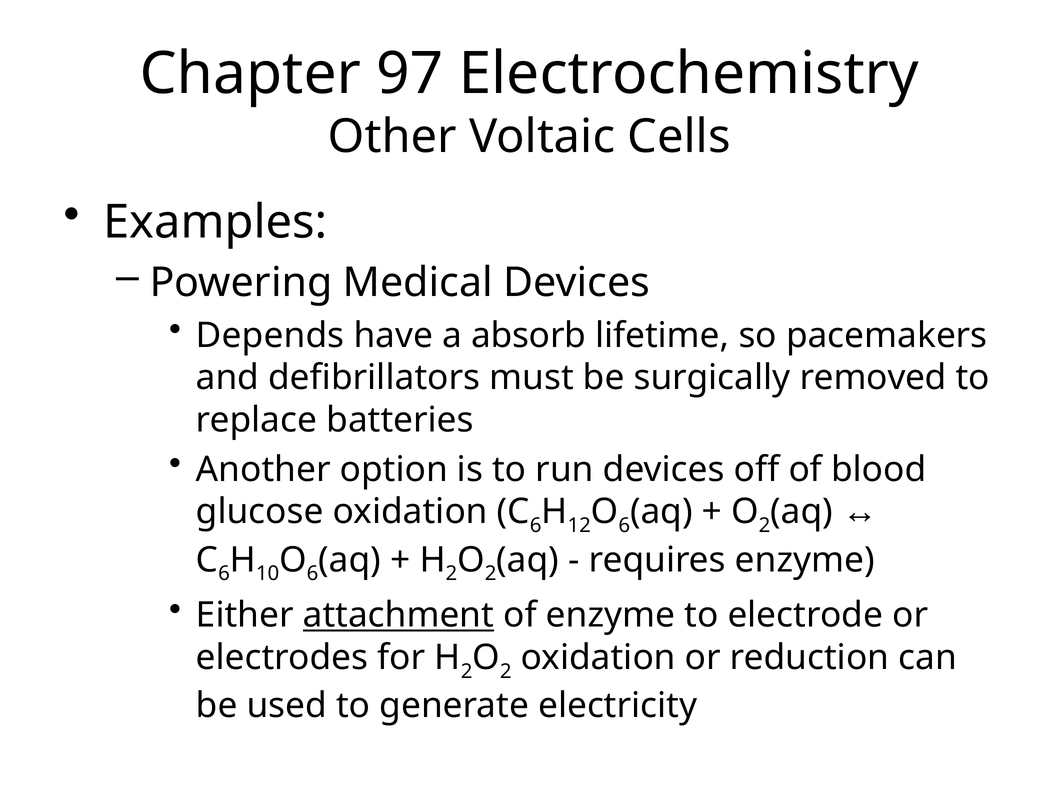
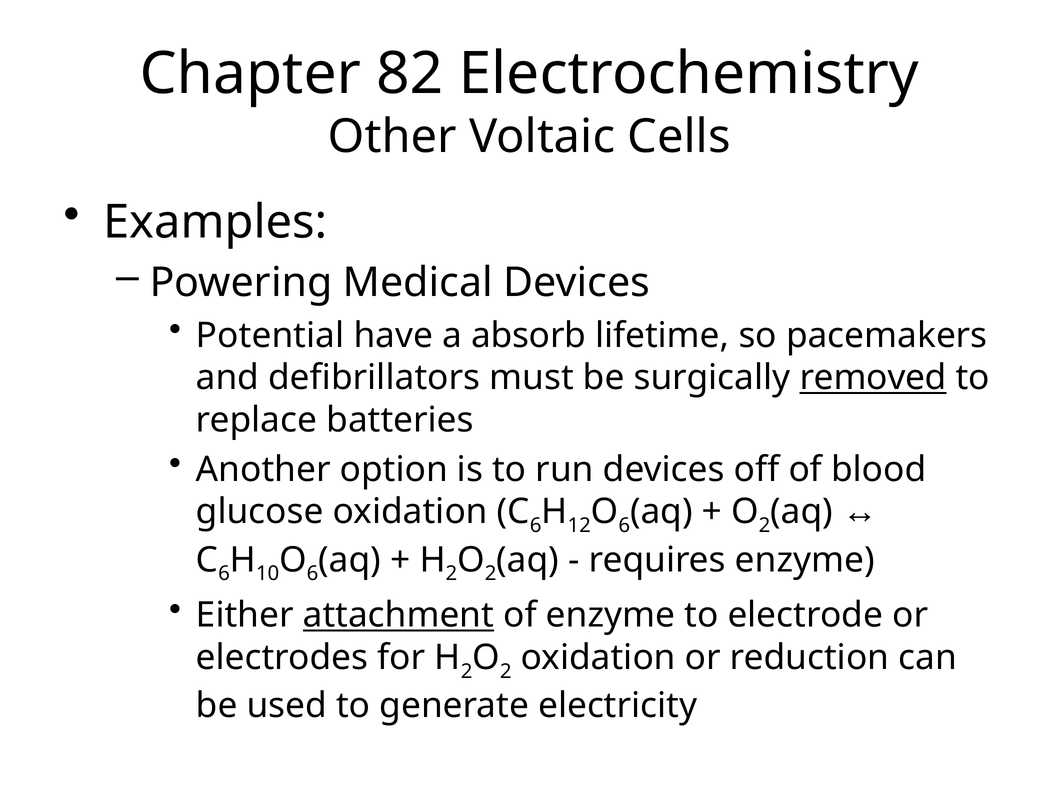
97: 97 -> 82 (410, 74)
Depends: Depends -> Potential (270, 336)
removed underline: none -> present (873, 378)
